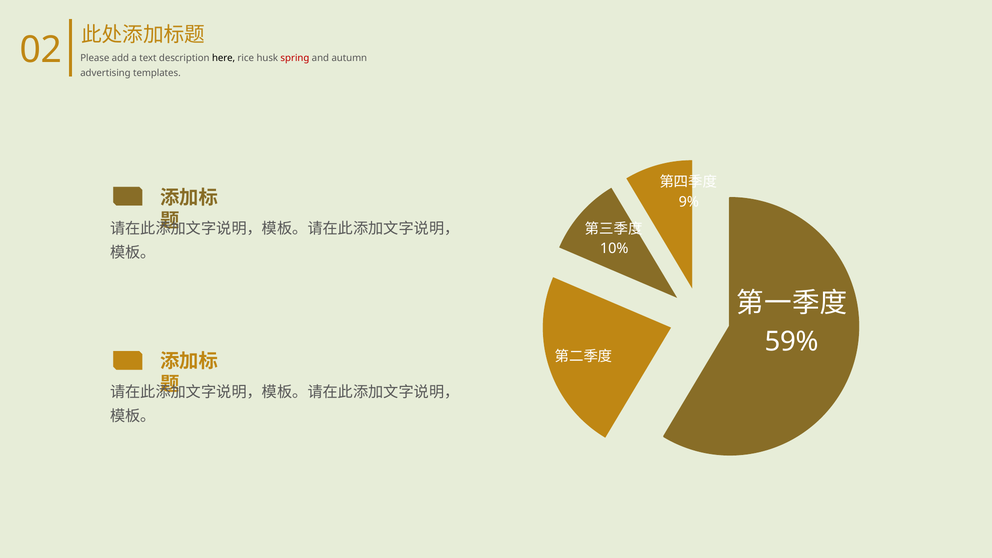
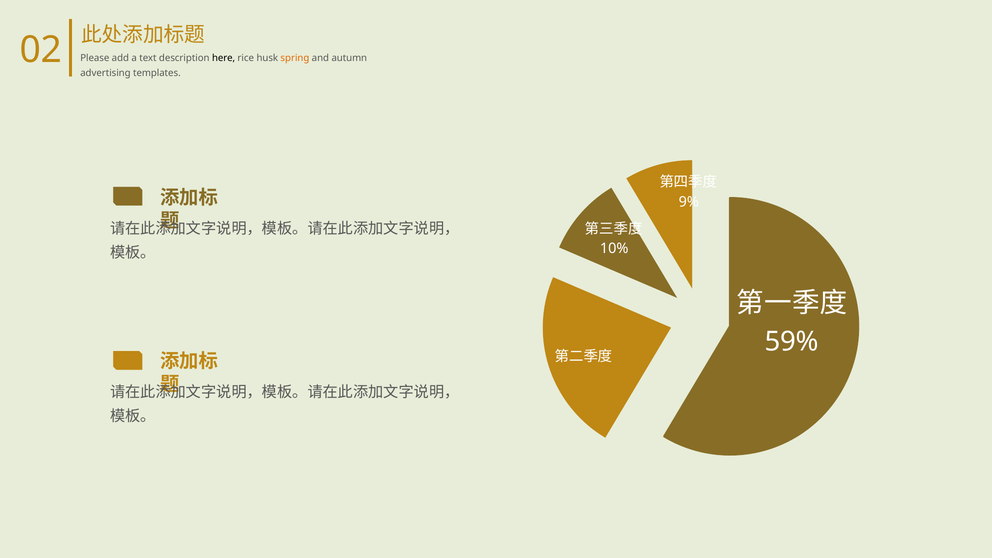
spring colour: red -> orange (295, 58)
